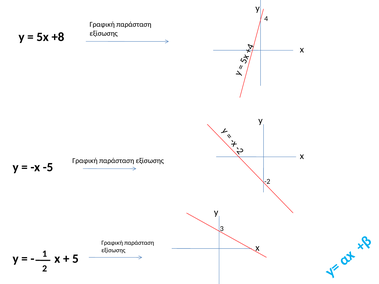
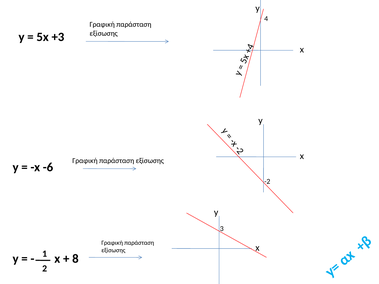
+8: +8 -> +3 (58, 37)
-5: -5 -> -6 (48, 167)
5: 5 -> 8 (75, 259)
